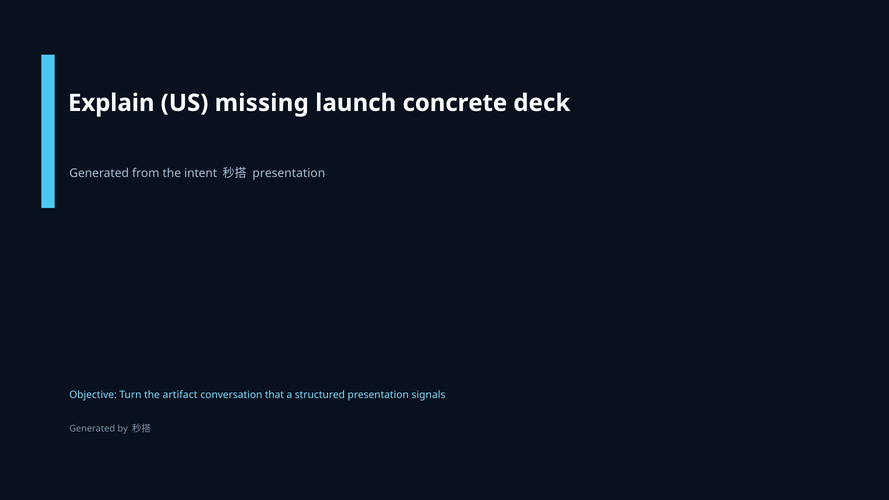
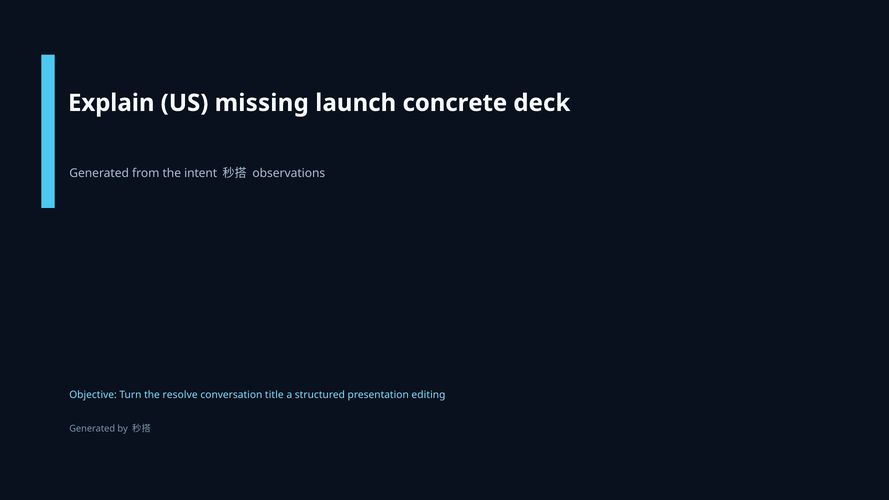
presentation: presentation -> observations (289, 174)
artifact: artifact -> resolve (180, 395)
that: that -> title (274, 395)
signals: signals -> editing (428, 395)
